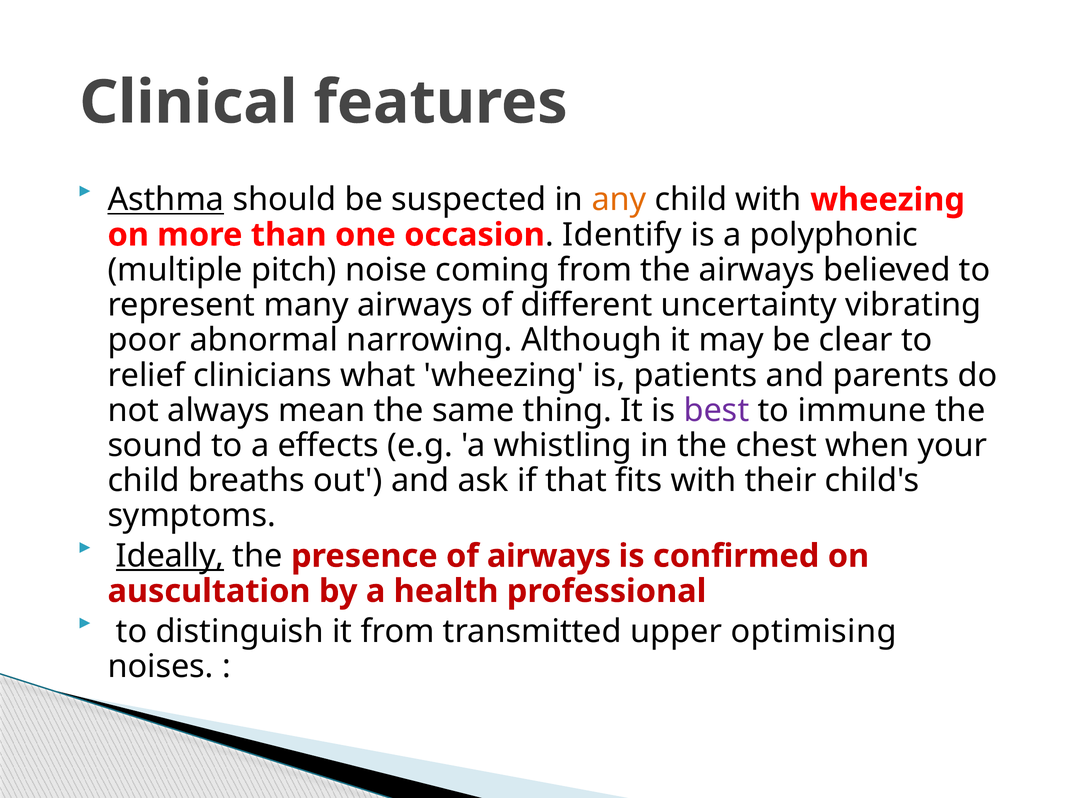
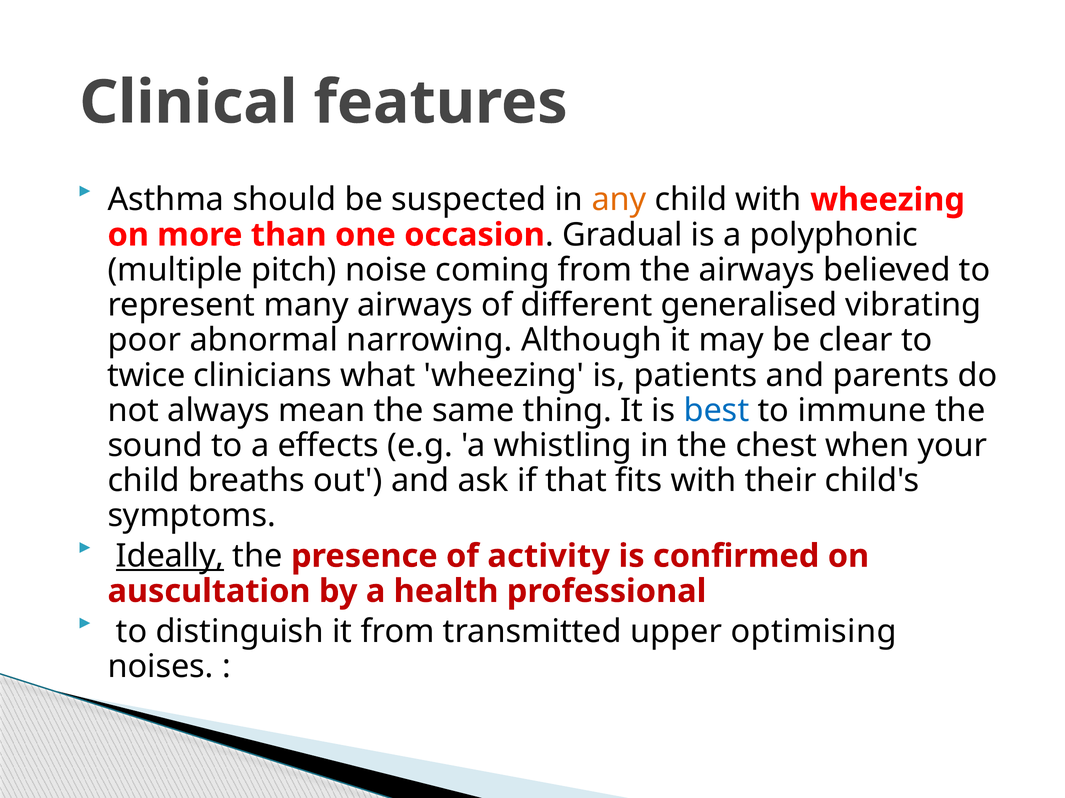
Asthma underline: present -> none (166, 200)
Identify: Identify -> Gradual (622, 235)
uncertainty: uncertainty -> generalised (749, 305)
relief: relief -> twice (146, 376)
best colour: purple -> blue (716, 411)
of airways: airways -> activity (549, 557)
